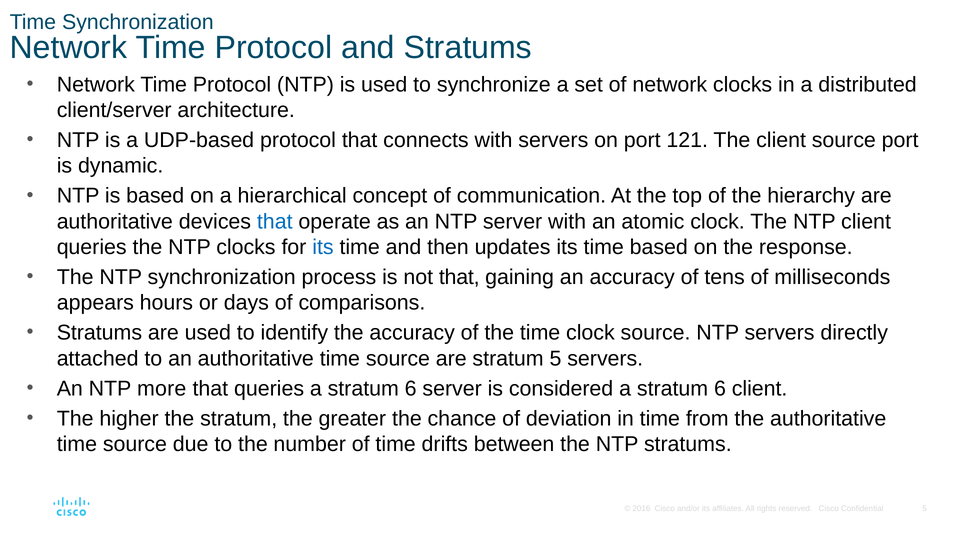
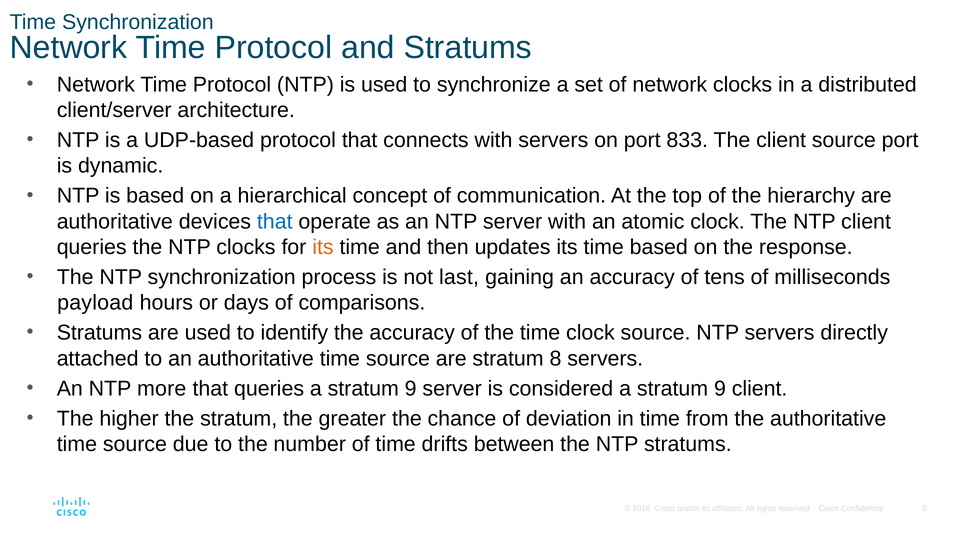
121: 121 -> 833 (687, 140)
its colour: blue -> orange (323, 247)
not that: that -> last (459, 277)
appears: appears -> payload (95, 303)
stratum 5: 5 -> 8 (556, 358)
queries a stratum 6: 6 -> 9 (411, 388)
considered a stratum 6: 6 -> 9 (720, 388)
